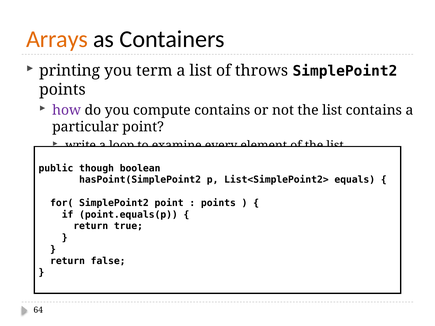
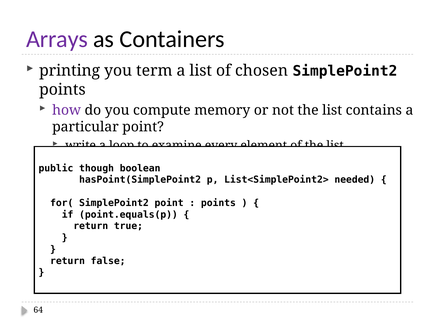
Arrays colour: orange -> purple (57, 39)
throws: throws -> chosen (262, 71)
compute contains: contains -> memory (222, 110)
equals: equals -> needed (355, 180)
